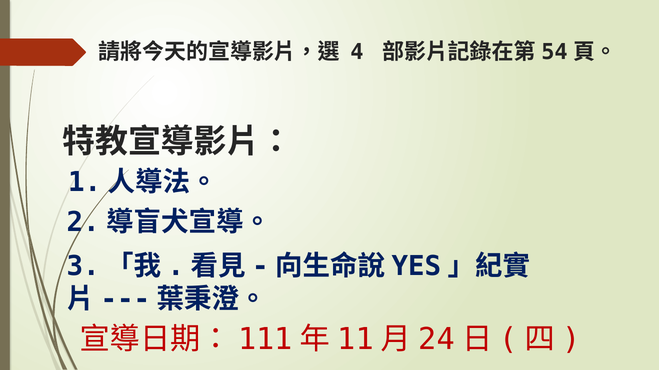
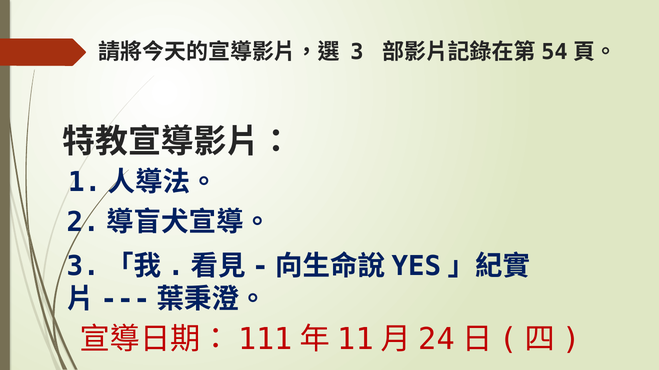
4: 4 -> 3 (357, 52)
